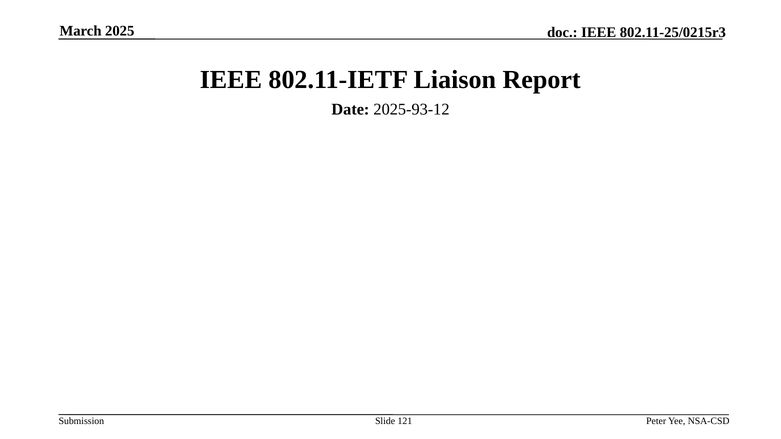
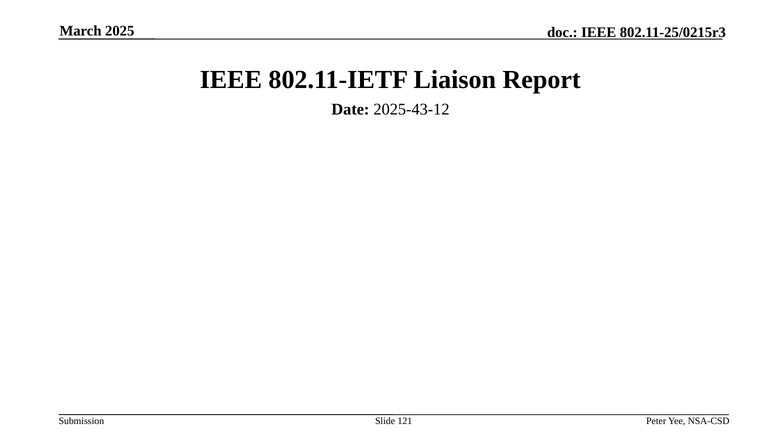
2025-93-12: 2025-93-12 -> 2025-43-12 (411, 109)
